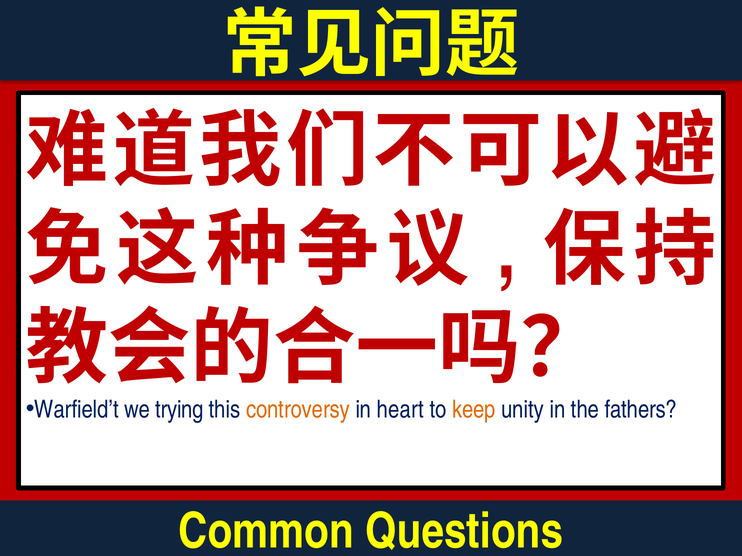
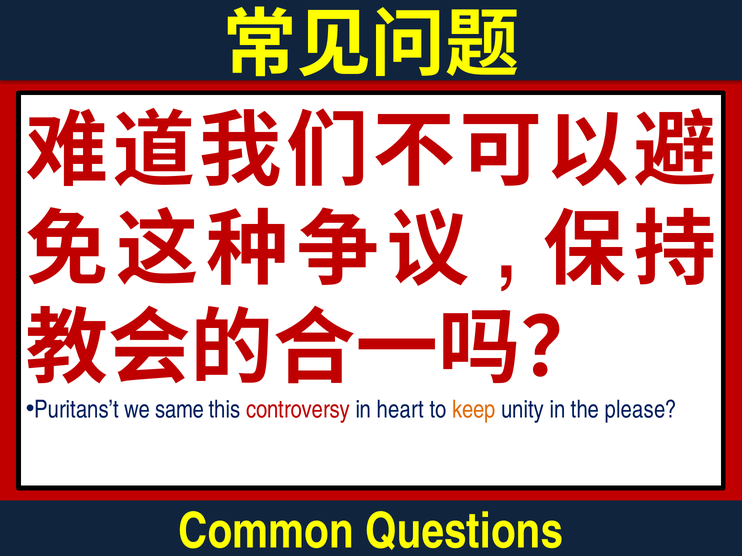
Warfield’t: Warfield’t -> Puritans’t (77, 410)
trying: trying -> same (180, 410)
controversy colour: orange -> red (298, 410)
fathers: fathers -> please (641, 410)
